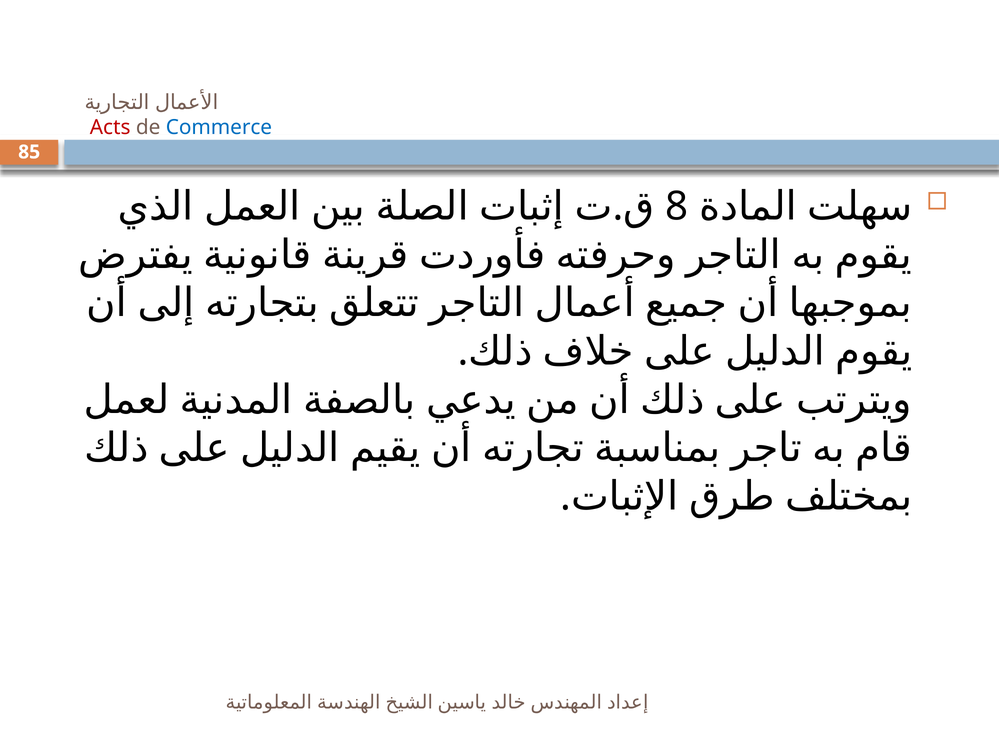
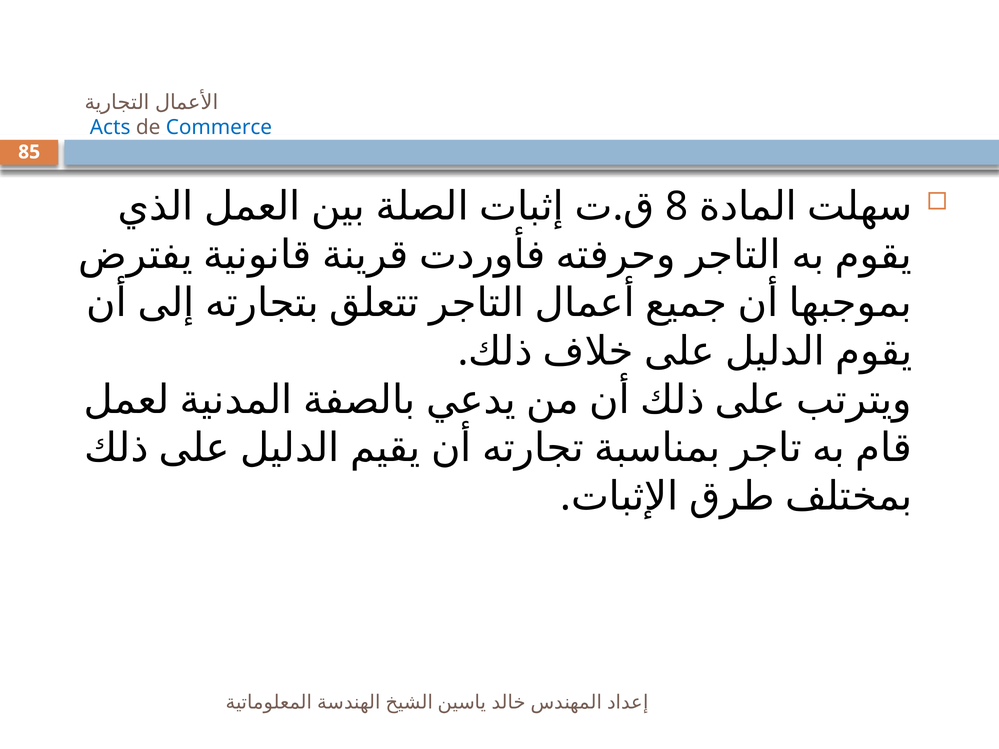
Acts colour: red -> blue (110, 127)
